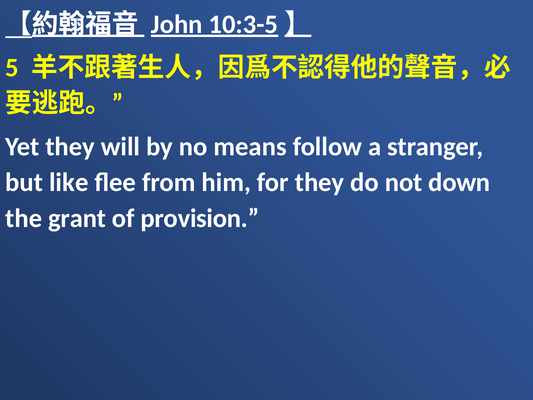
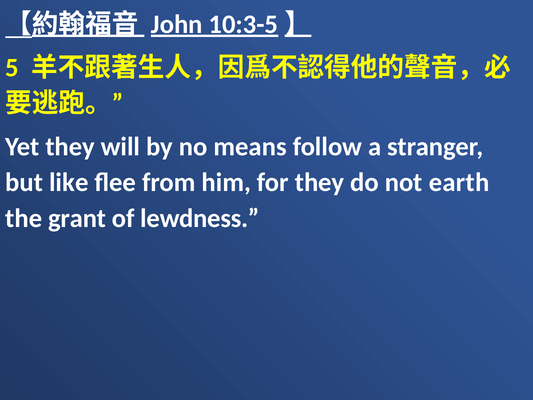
down: down -> earth (459, 182)
provision: provision -> lewdness (200, 218)
